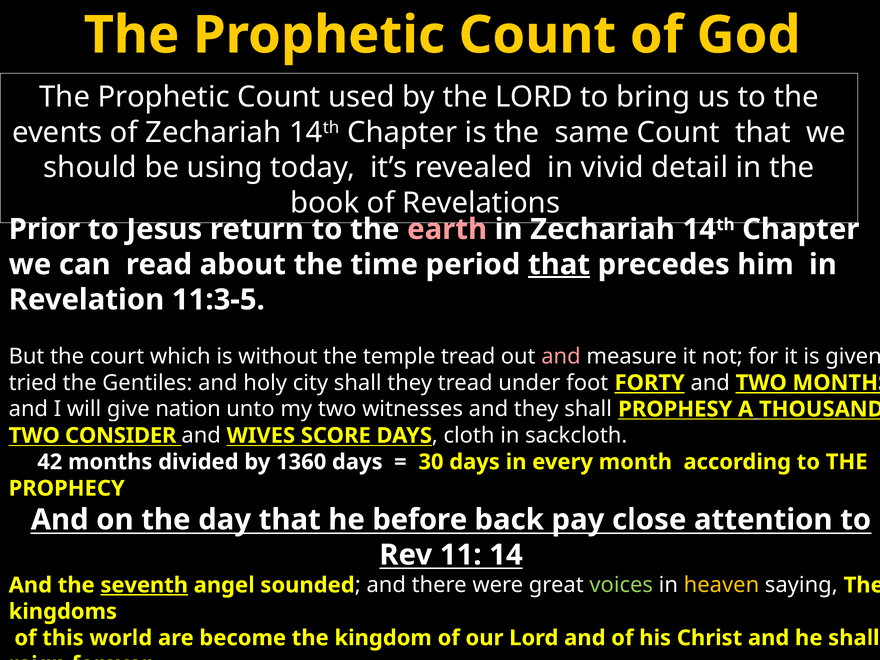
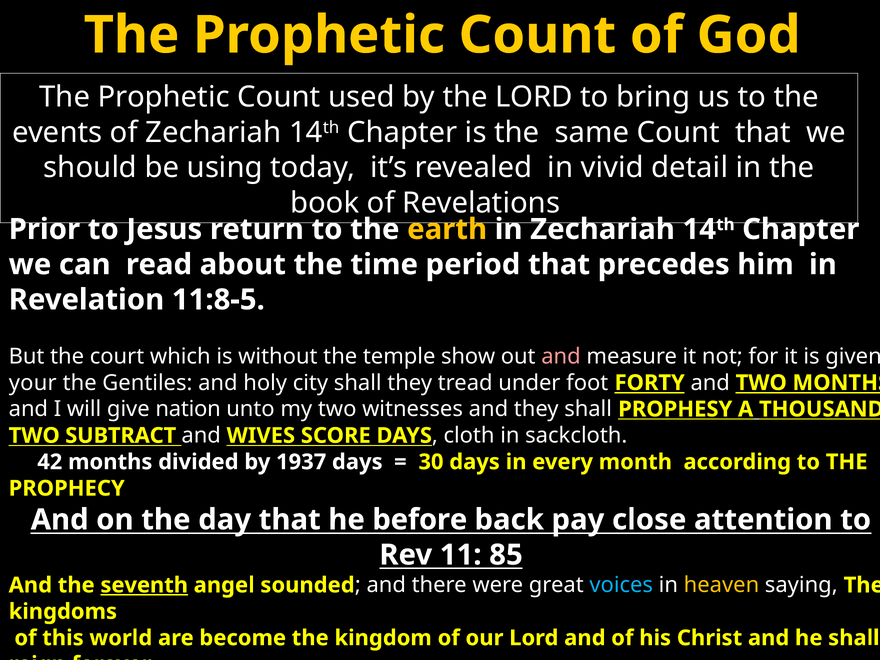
earth colour: pink -> yellow (447, 229)
that underline: present -> none (559, 265)
11:3-5: 11:3-5 -> 11:8-5 (218, 300)
temple tread: tread -> show (468, 356)
tried: tried -> your (33, 383)
CONSIDER: CONSIDER -> SUBTRACT (121, 436)
1360: 1360 -> 1937 (301, 462)
11 14: 14 -> 85 (506, 555)
voices colour: light green -> light blue (621, 585)
